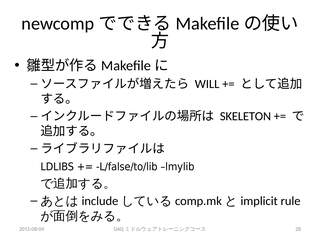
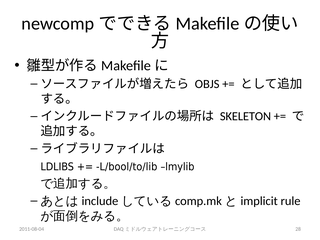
WILL: WILL -> OBJS (207, 84)
L/false/to/lib: L/false/to/lib -> L/bool/to/lib (127, 167)
